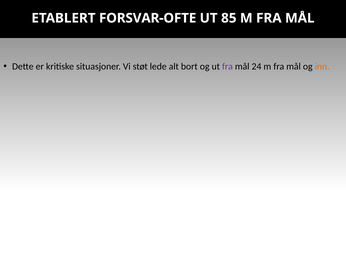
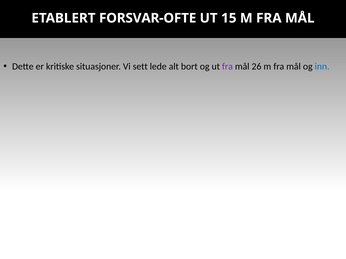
85: 85 -> 15 (229, 18)
støt: støt -> sett (140, 67)
24: 24 -> 26 (256, 67)
inn colour: orange -> blue (322, 67)
